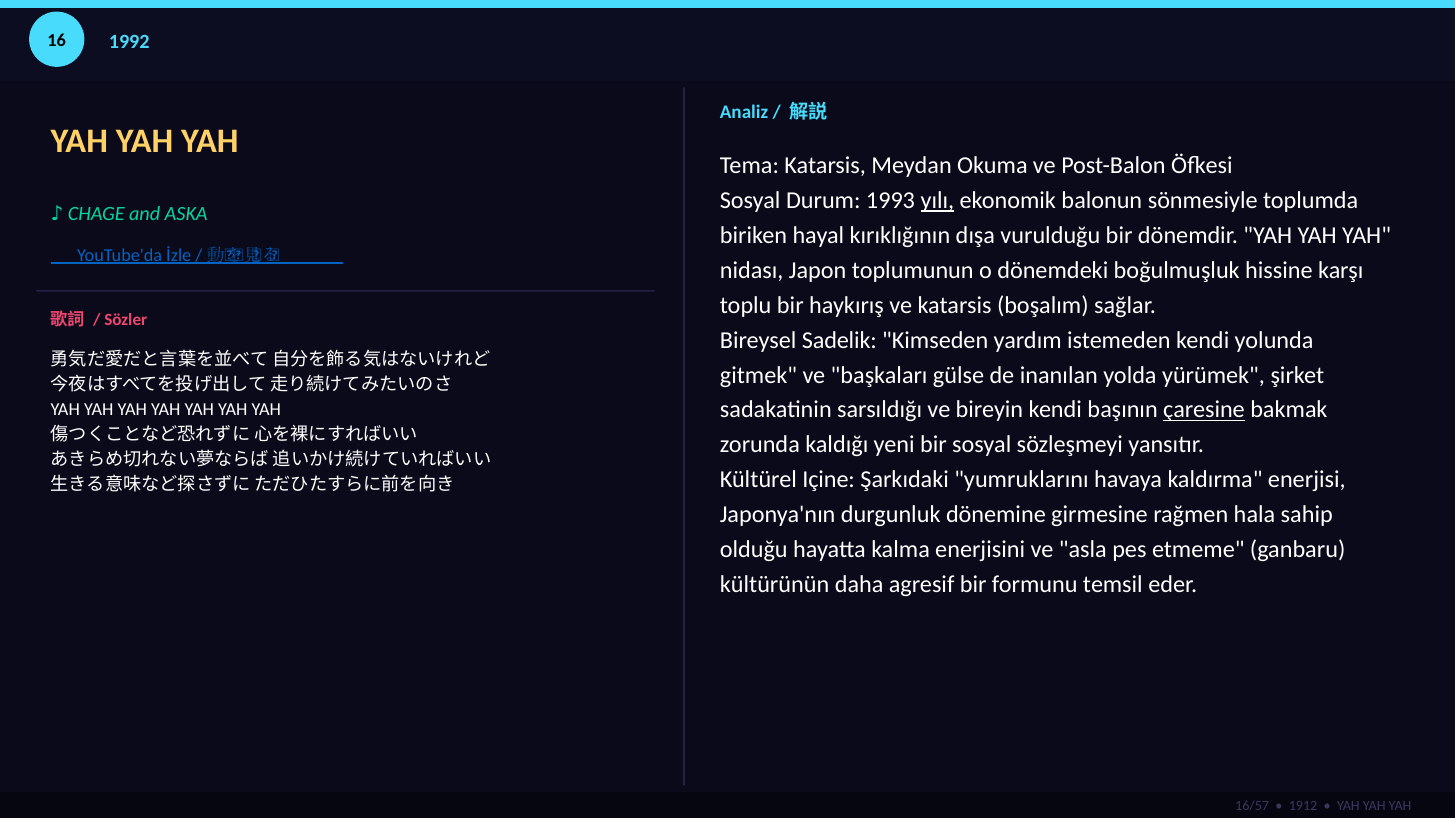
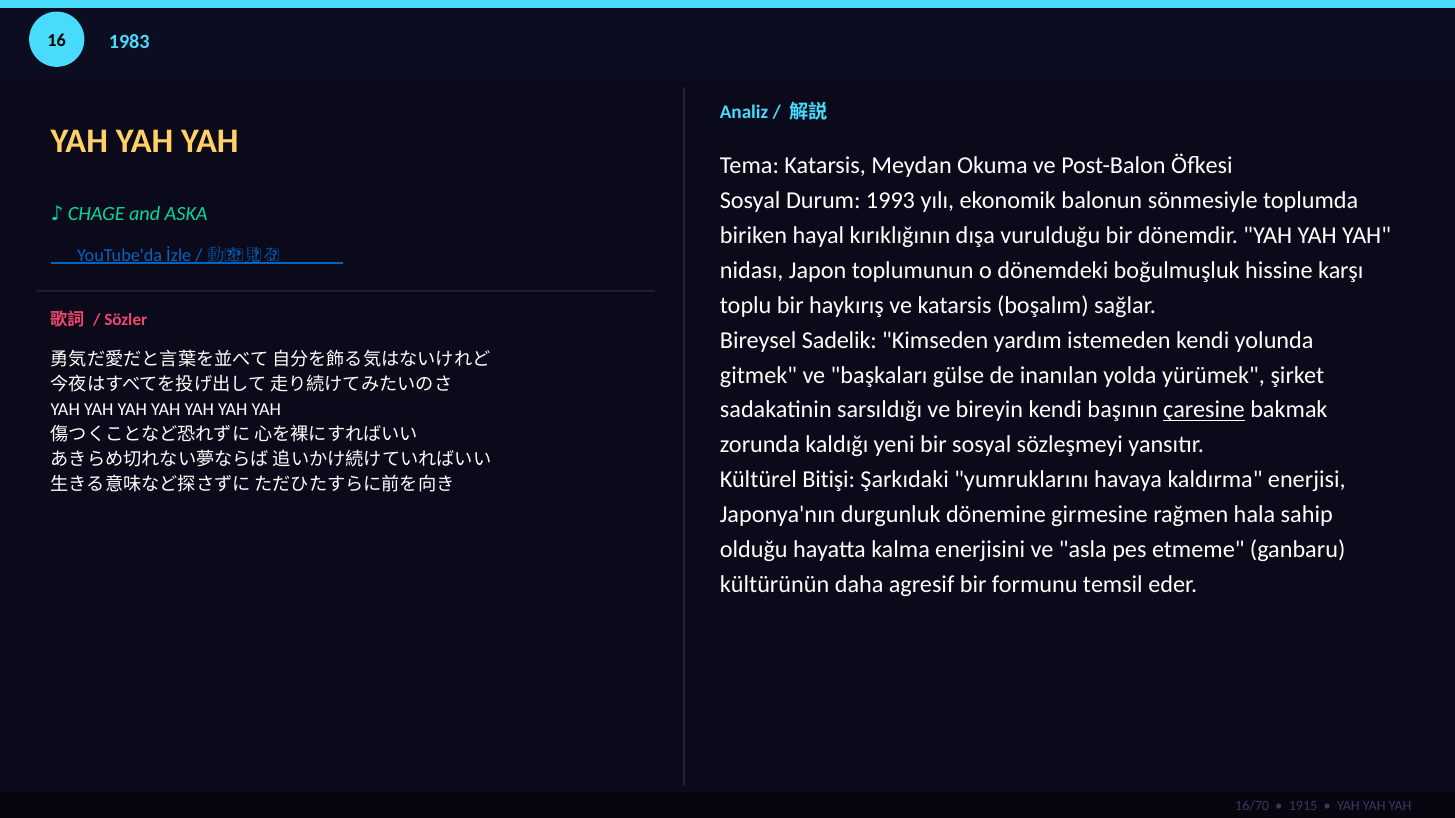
1992: 1992 -> 1983 (129, 41)
yılı underline: present -> none (937, 201)
Içine: Içine -> Bitişi (829, 480)
16/57: 16/57 -> 16/70 (1252, 806)
1912: 1912 -> 1915 (1303, 806)
